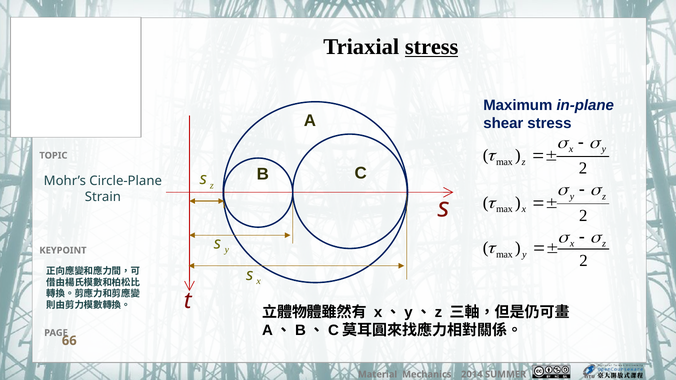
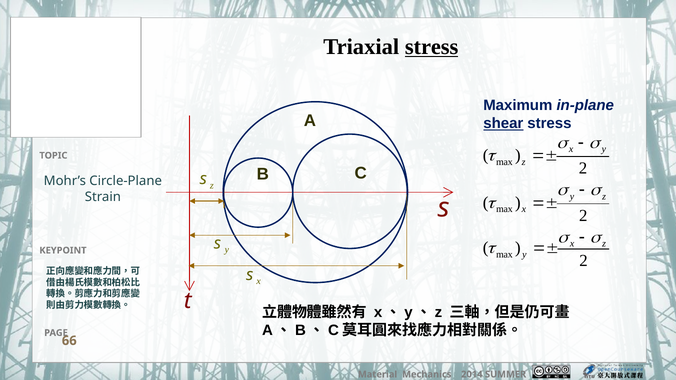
shear underline: none -> present (503, 124)
